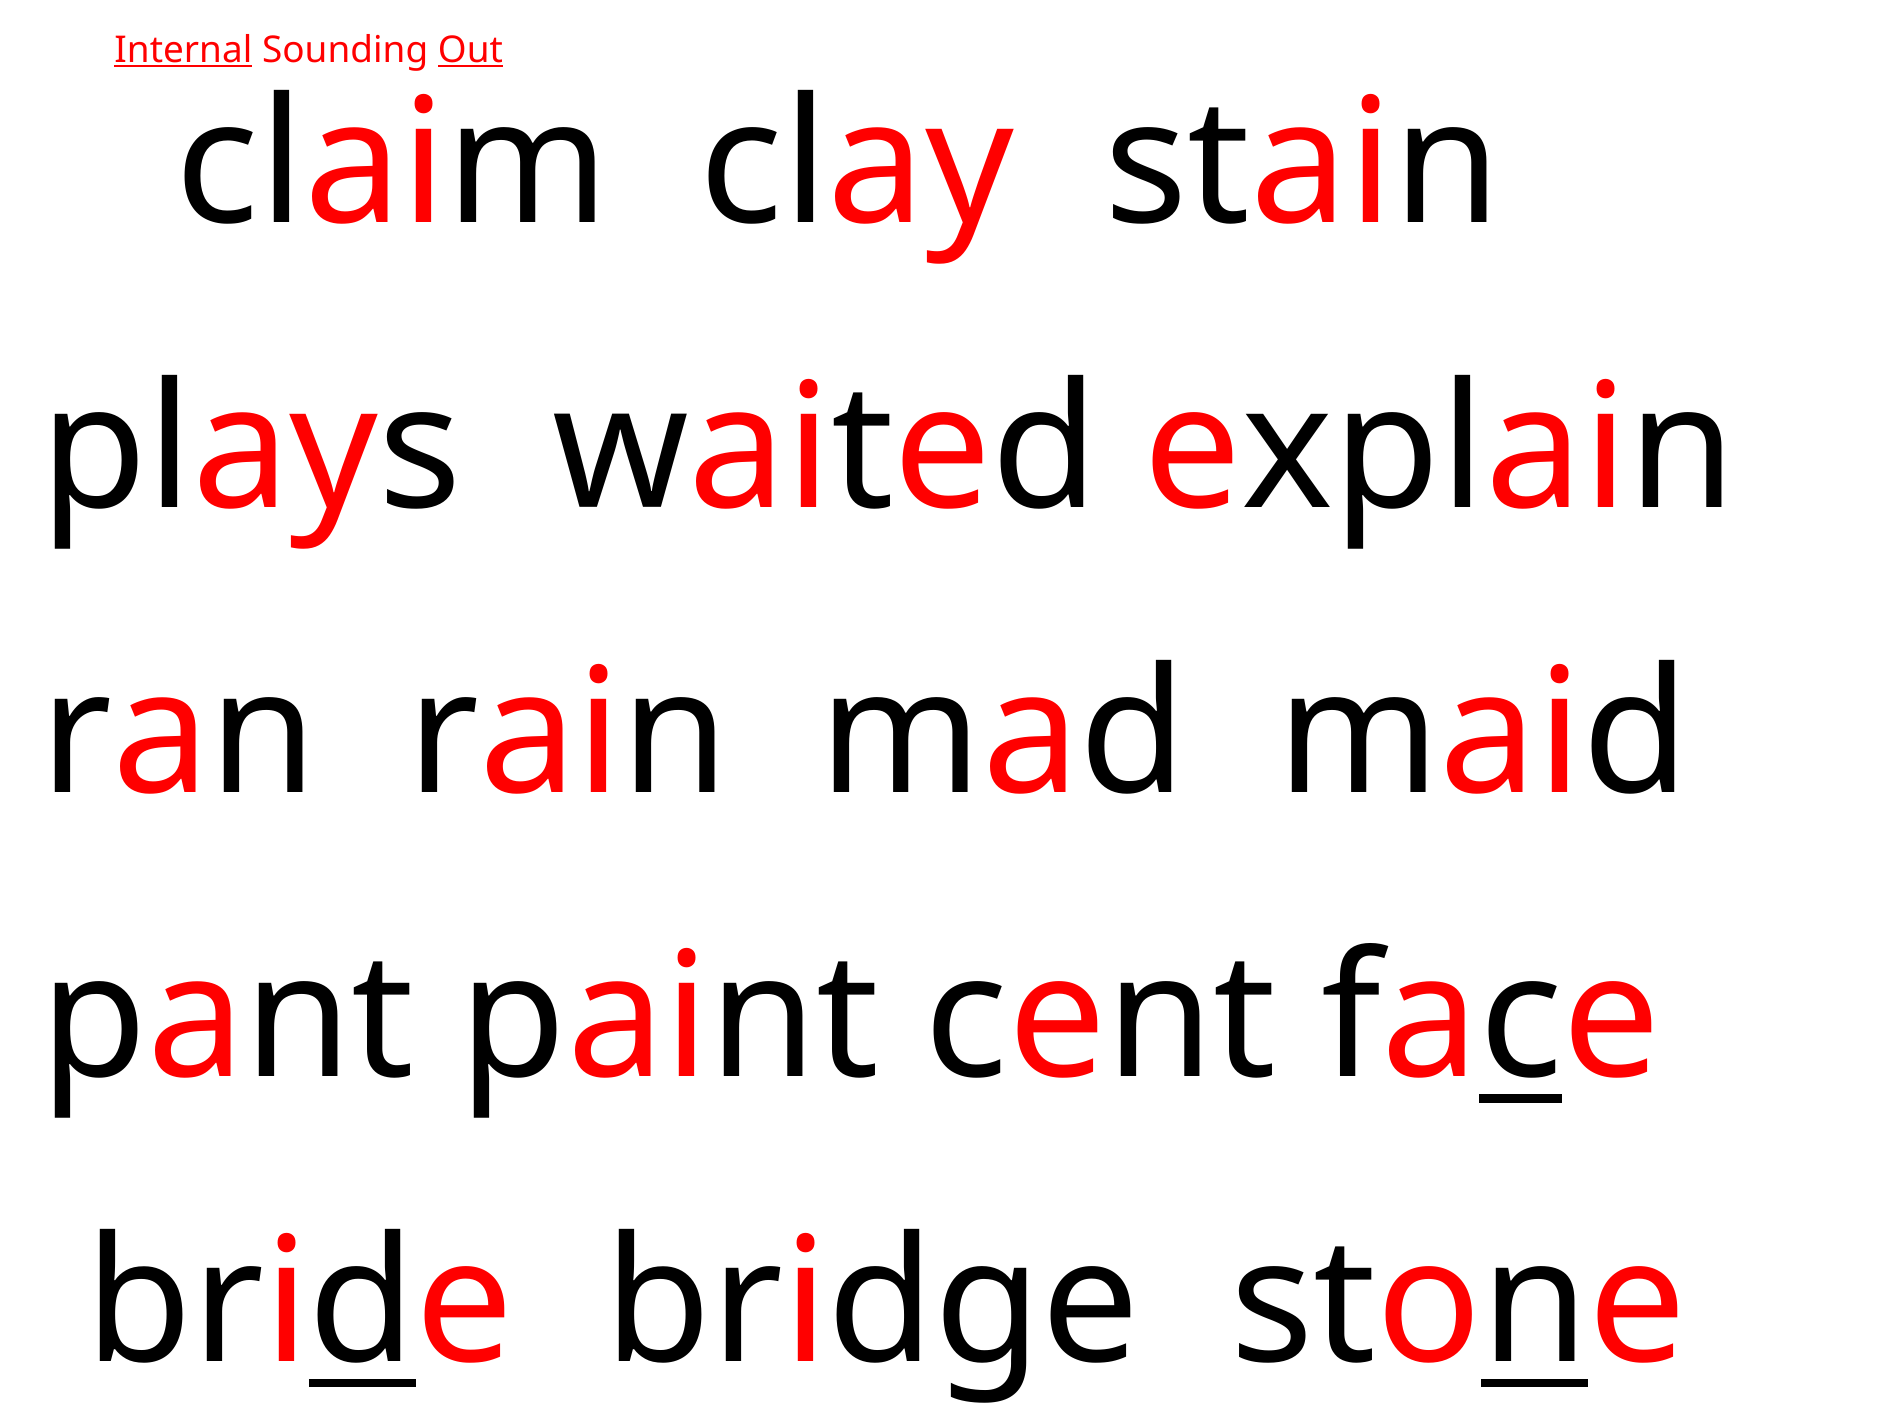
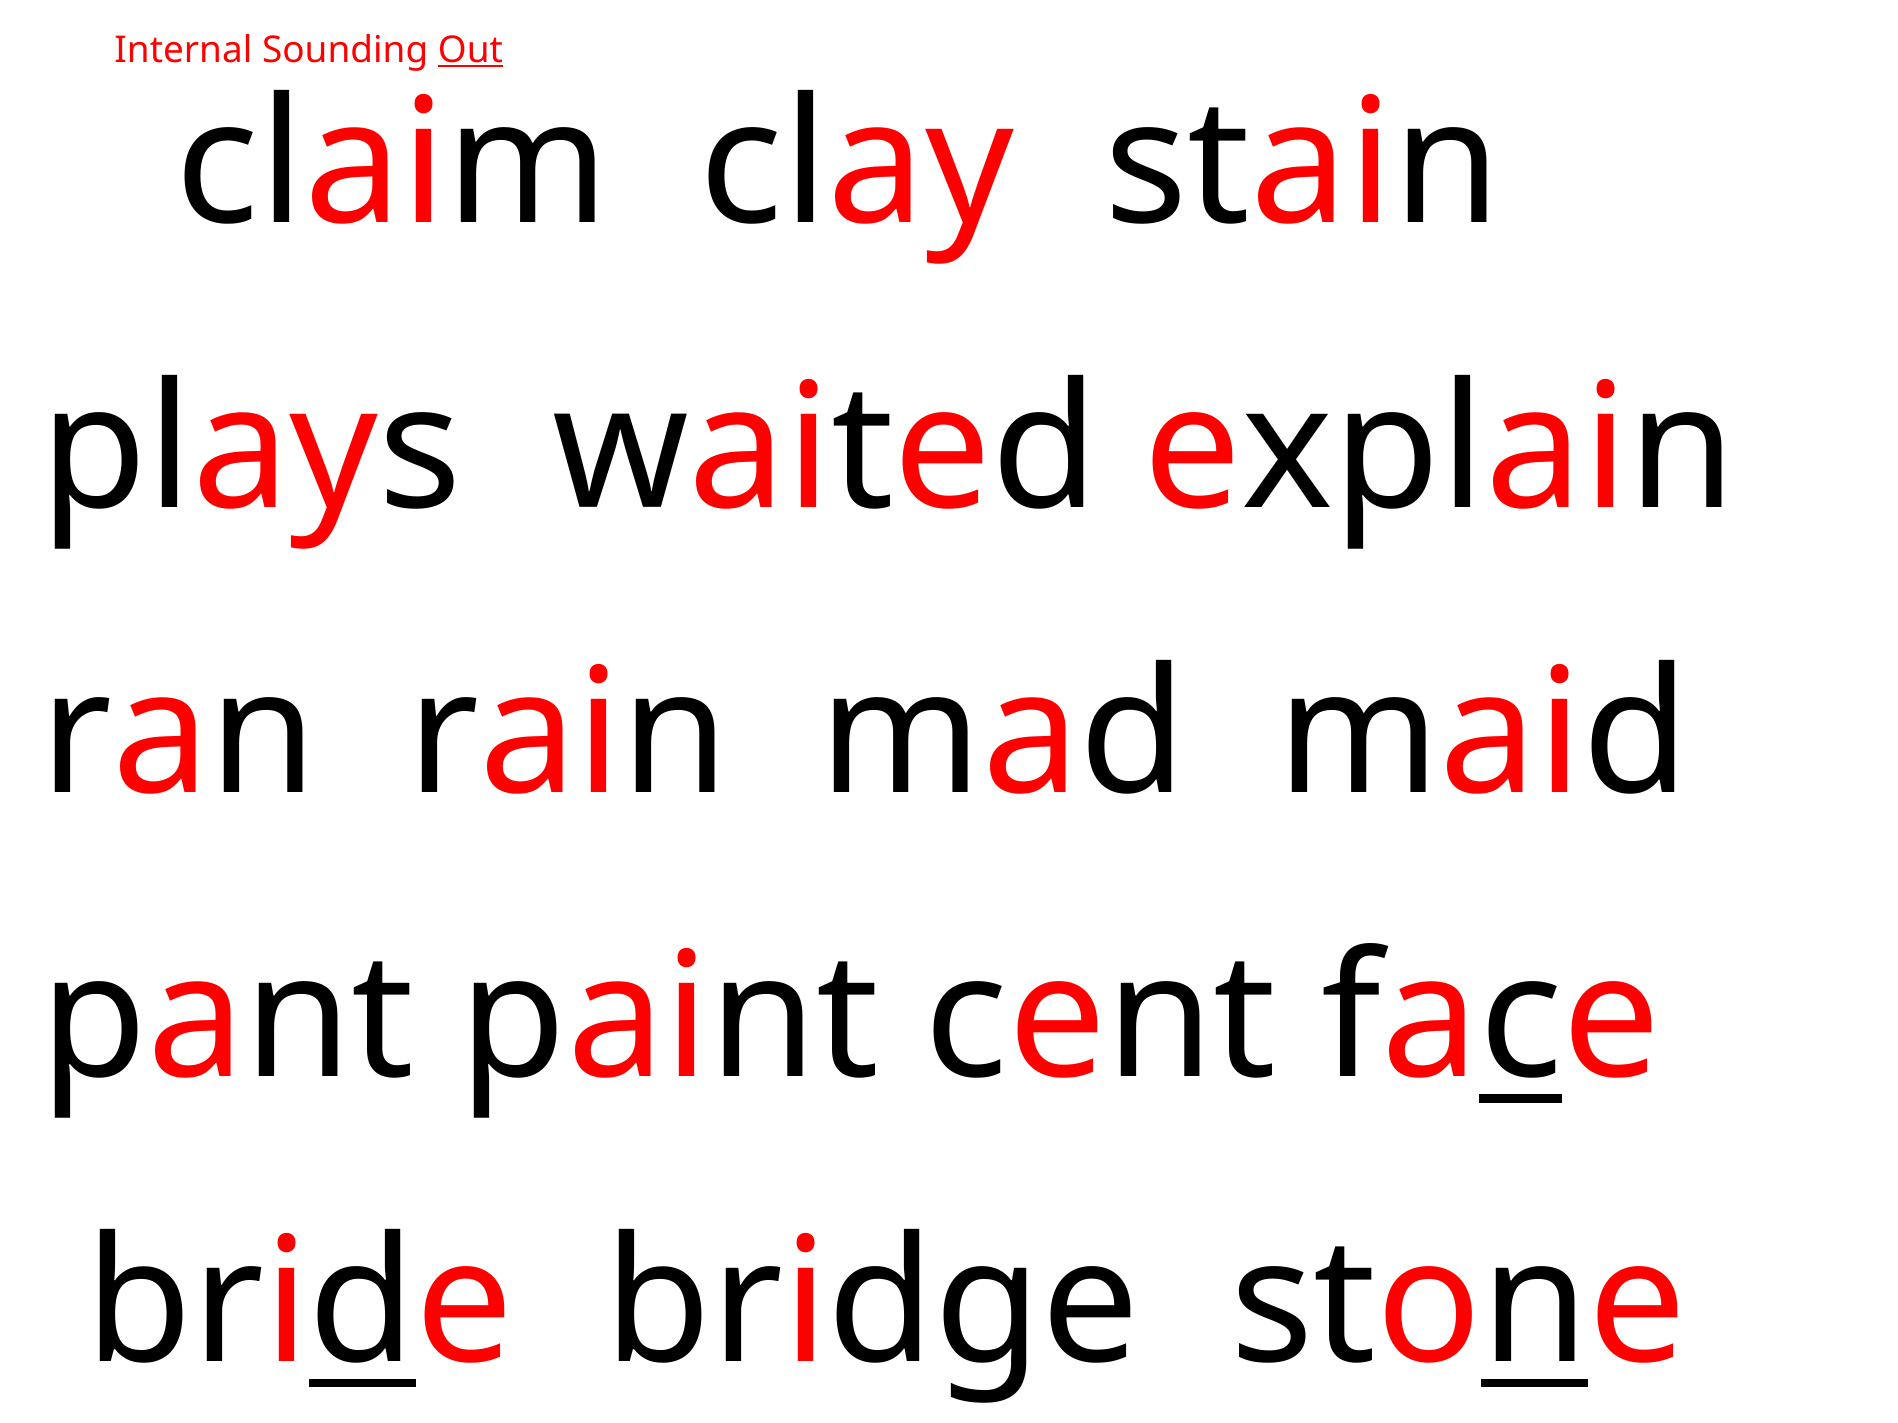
Internal underline: present -> none (183, 50)
